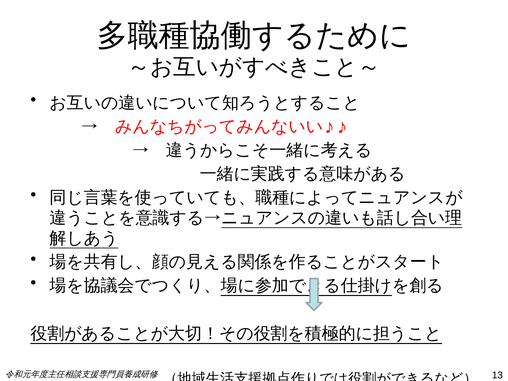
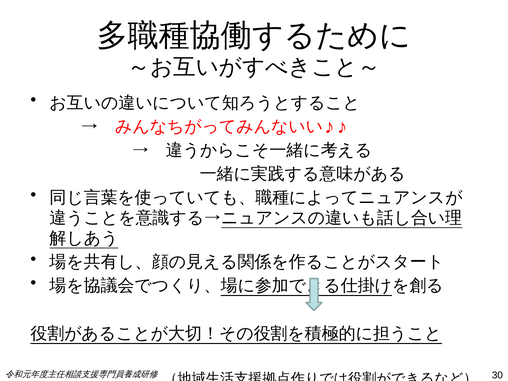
13: 13 -> 30 (497, 375)
